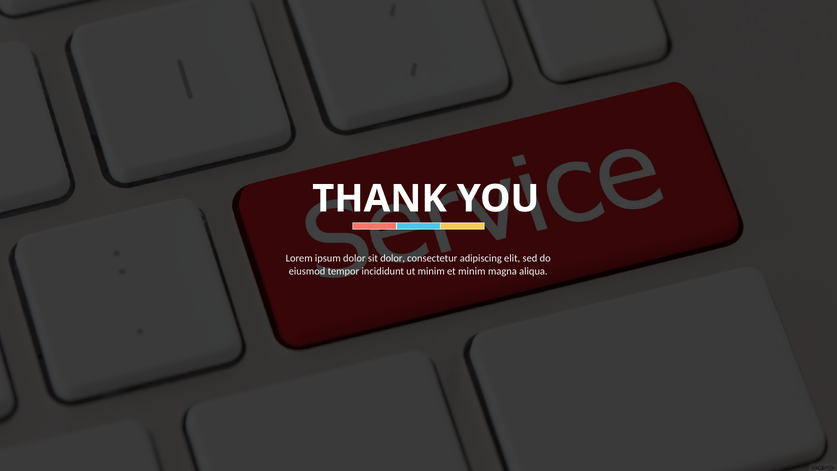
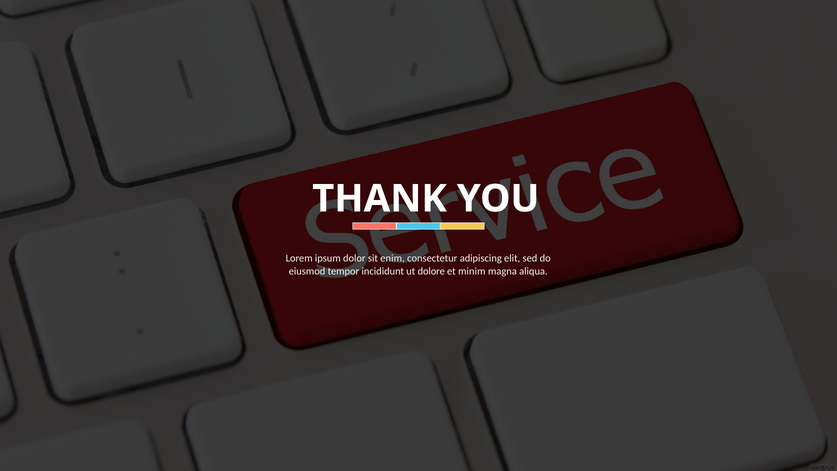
sit dolor: dolor -> enim (393, 258)
ut minim: minim -> dolore (431, 271)
